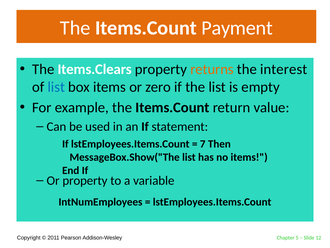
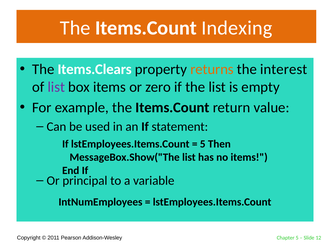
Payment: Payment -> Indexing (237, 28)
list colour: blue -> purple (56, 87)
7: 7 -> 5 (203, 144)
Or property: property -> principal (85, 180)
